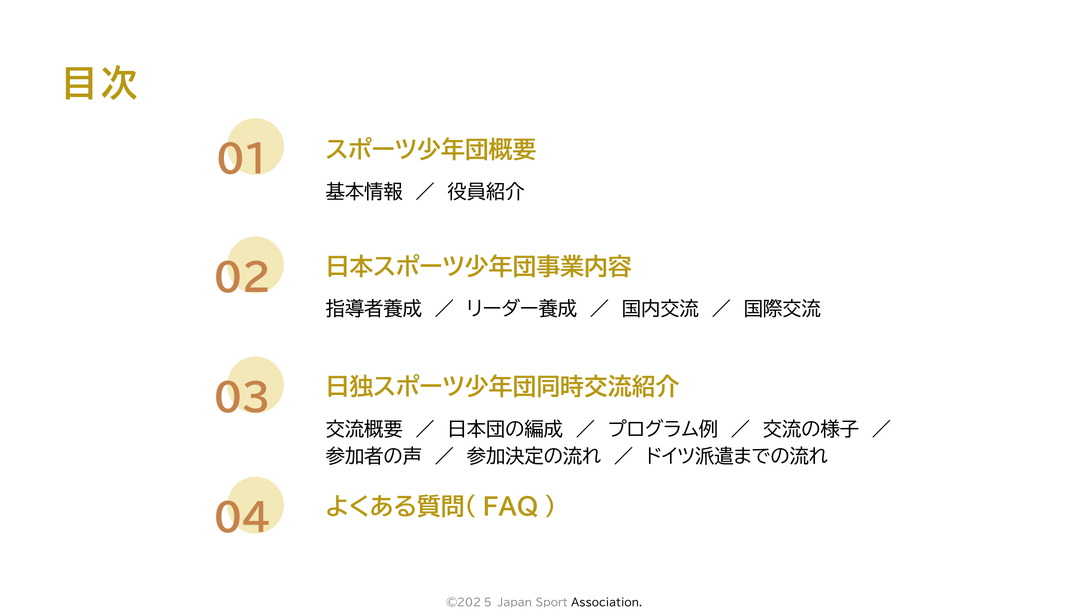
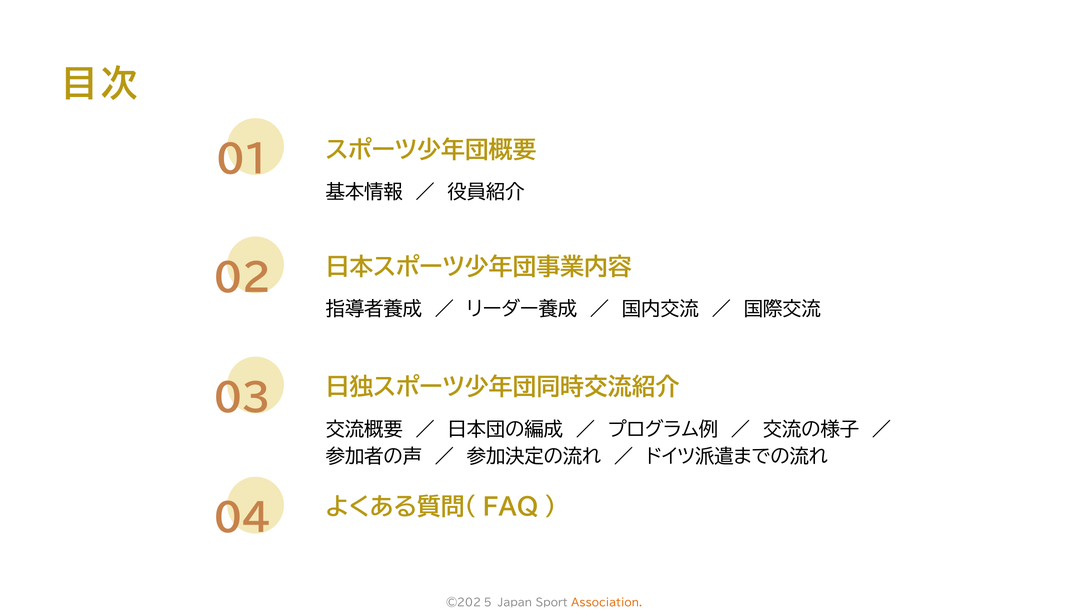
Association colour: black -> orange (607, 602)
